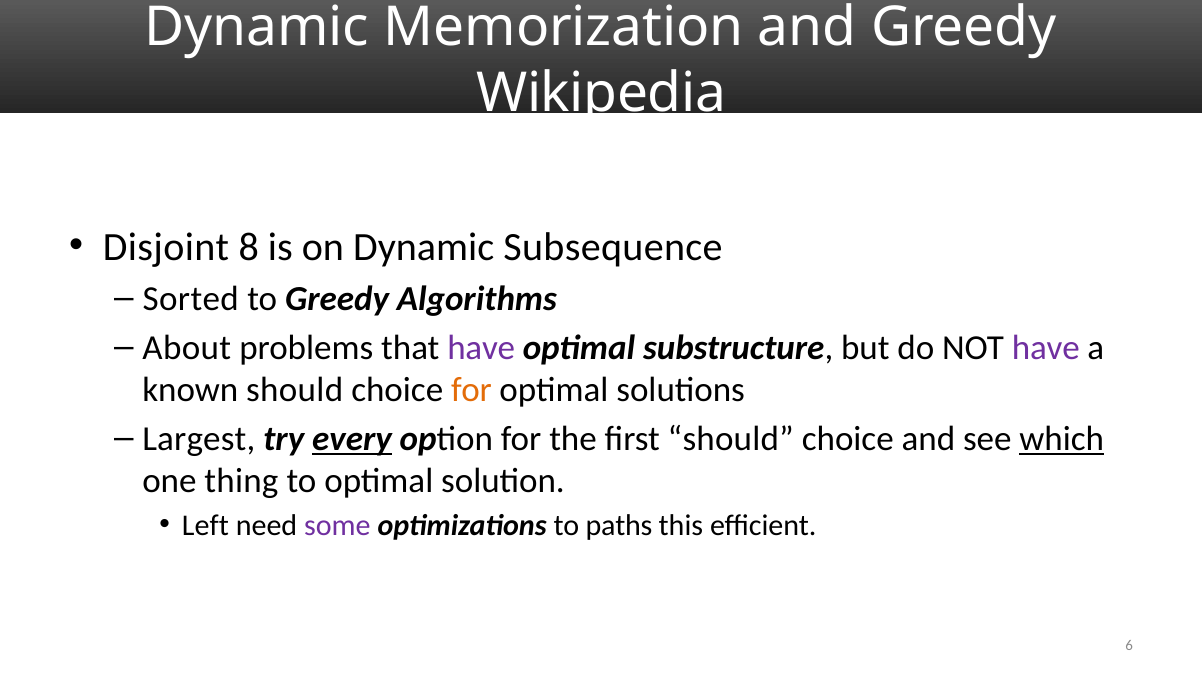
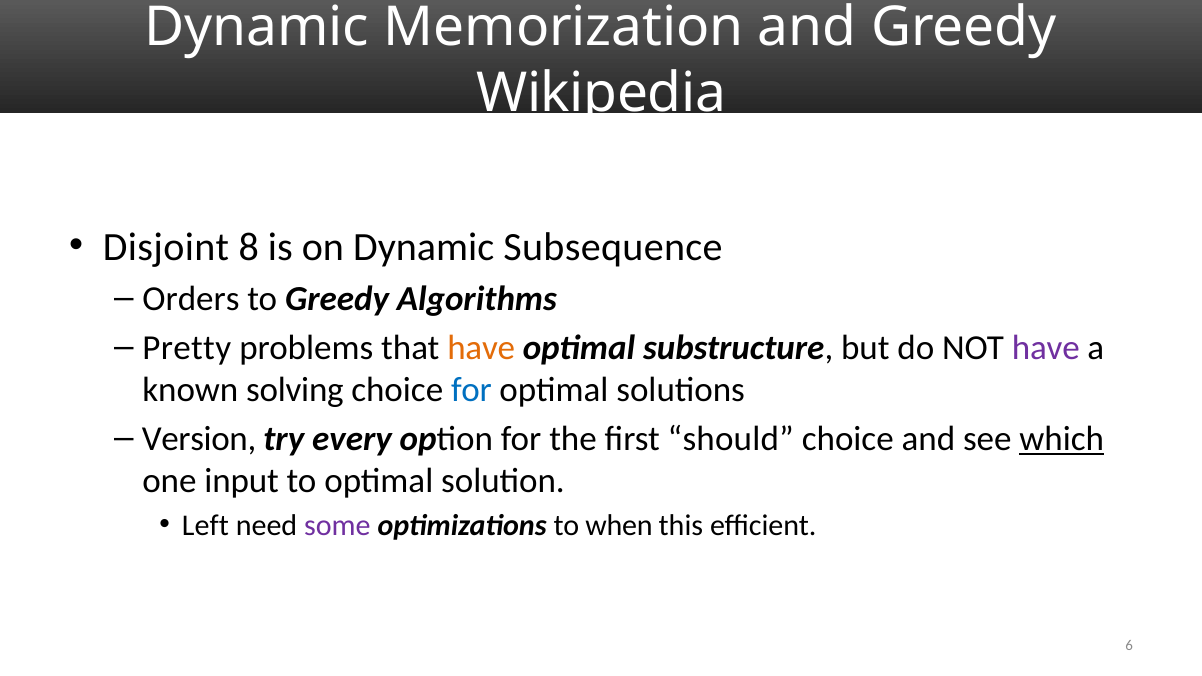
Sorted: Sorted -> Orders (191, 299)
About: About -> Pretty (187, 348)
have colour: purple -> orange (481, 348)
known should: should -> solving (295, 390)
for colour: orange -> blue (471, 390)
Largest: Largest -> Version (199, 439)
every underline: present -> none (352, 439)
thing: thing -> input (242, 481)
paths: paths -> when (619, 526)
